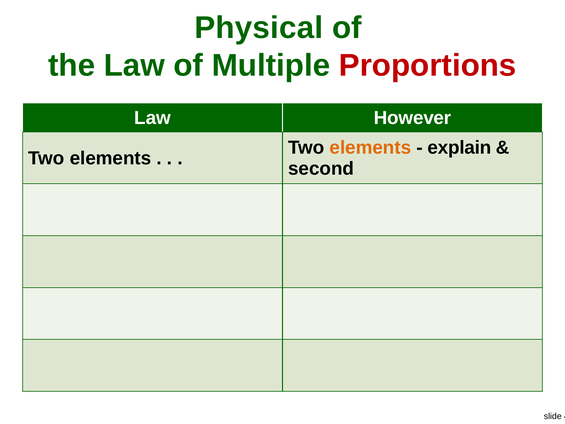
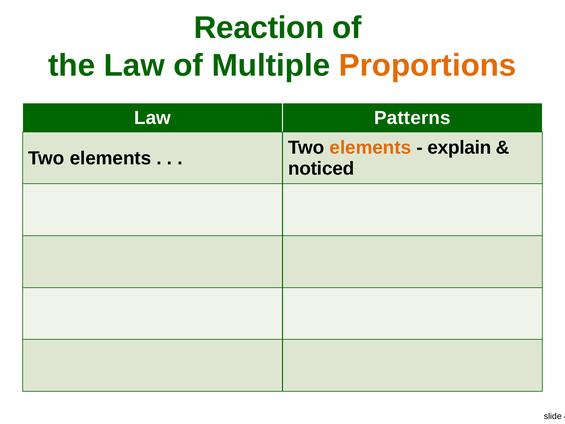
Physical: Physical -> Reaction (259, 28)
Proportions colour: red -> orange (428, 65)
However: However -> Patterns (412, 118)
second: second -> noticed (321, 169)
